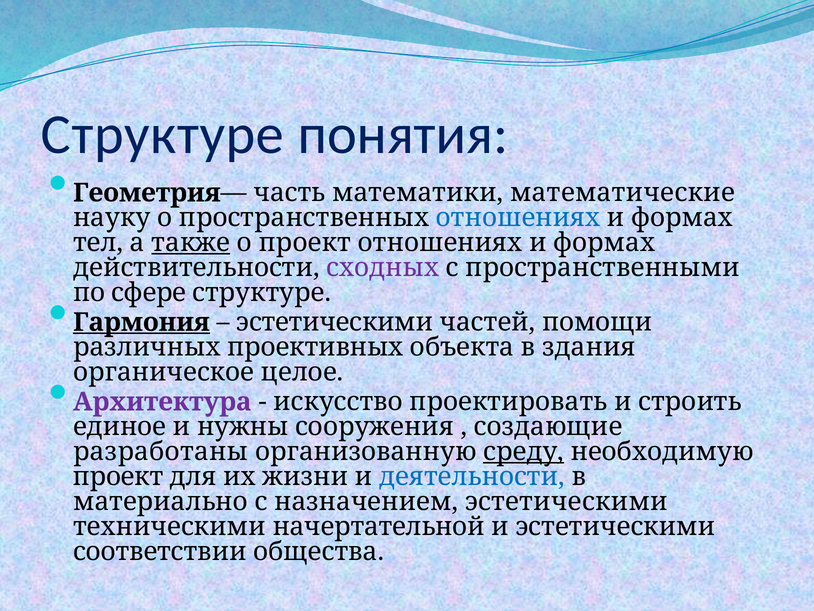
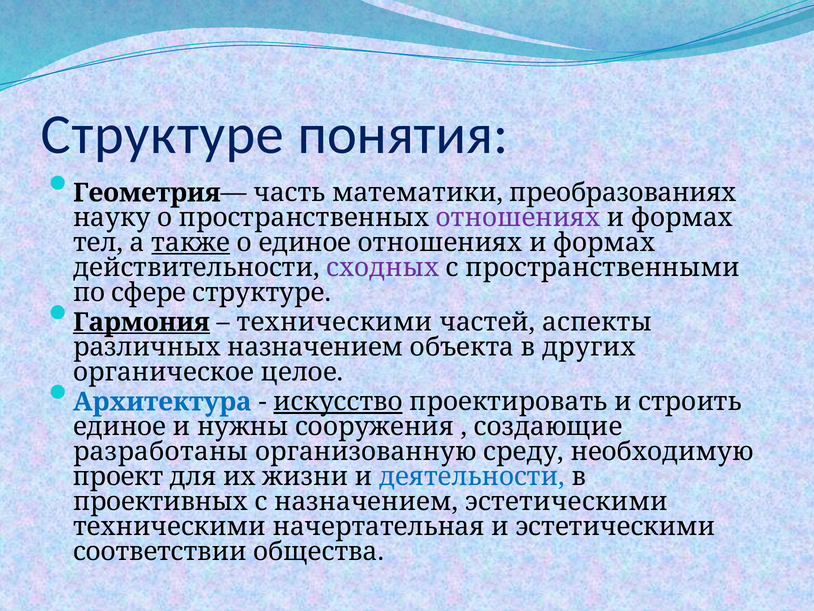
математические: математические -> преобразованиях (623, 193)
отношениях colour: blue -> purple (518, 218)
о проект: проект -> единое (305, 243)
эстетическими: эстетическими -> техническими (335, 322)
помощи: помощи -> аспекты (597, 322)
различных проективных: проективных -> назначением (315, 347)
здания: здания -> других (589, 347)
Архитектура colour: purple -> blue (162, 401)
искусство underline: none -> present (338, 401)
среду underline: present -> none (524, 451)
материально: материально -> проективных (161, 501)
начертательной: начертательной -> начертательная (379, 526)
